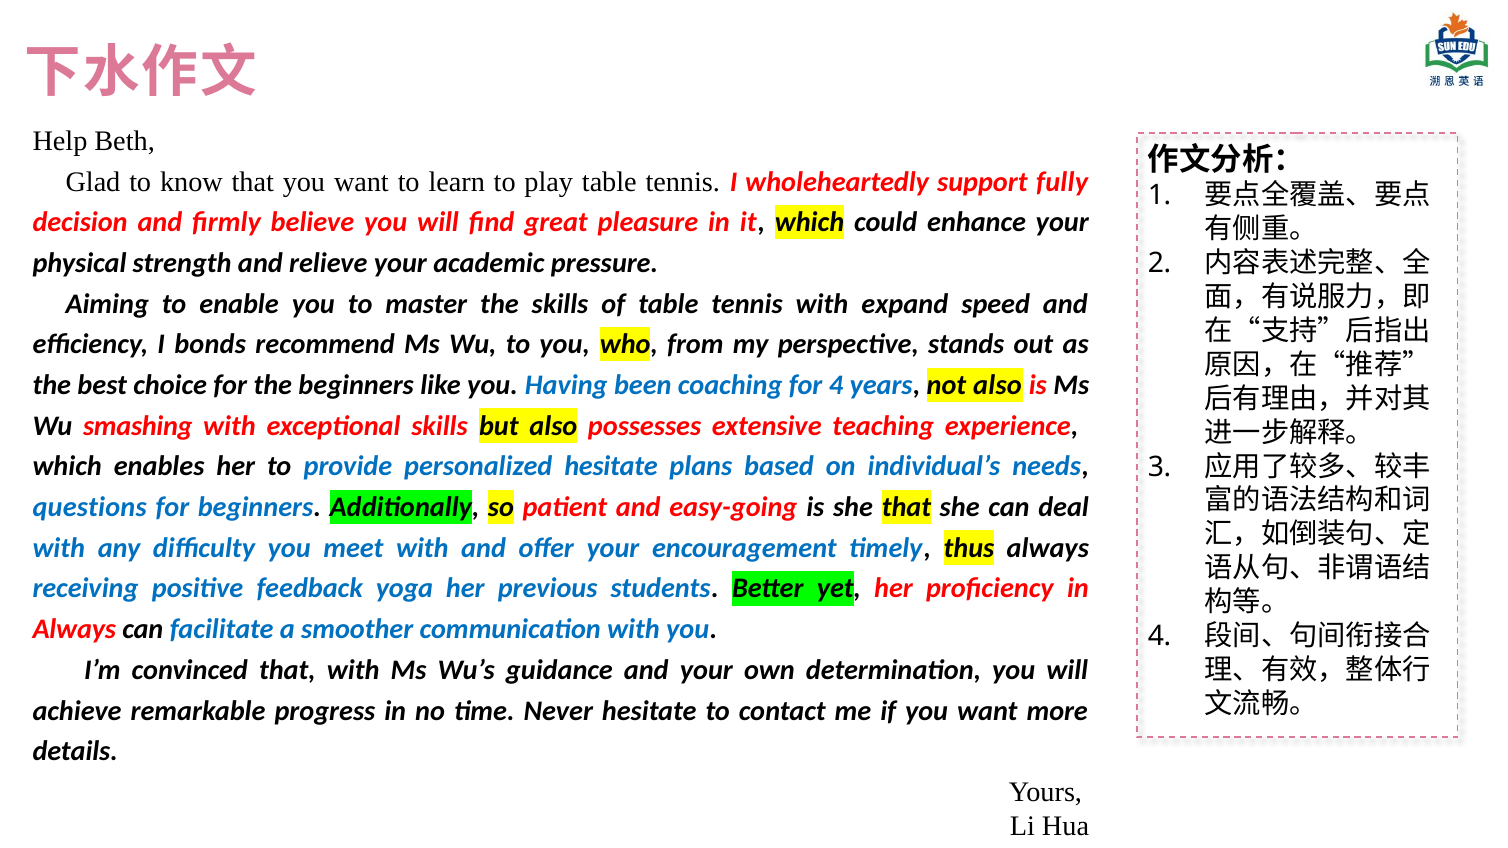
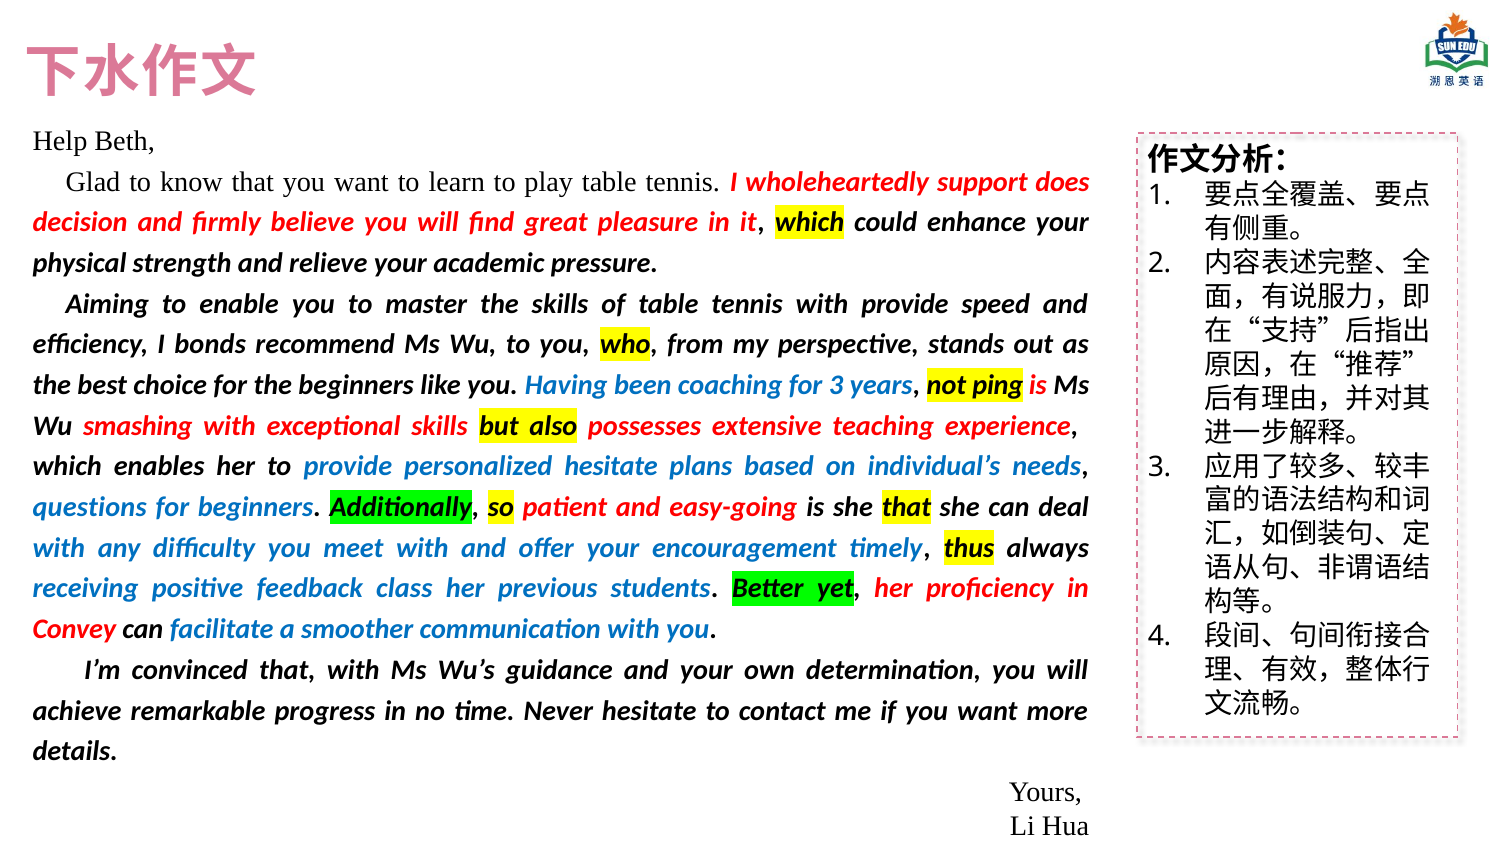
fully: fully -> does (1062, 182)
with expand: expand -> provide (905, 304)
for 4: 4 -> 3 (836, 385)
not also: also -> ping (998, 385)
yoga: yoga -> class (404, 589)
Always: Always -> Convey (74, 630)
